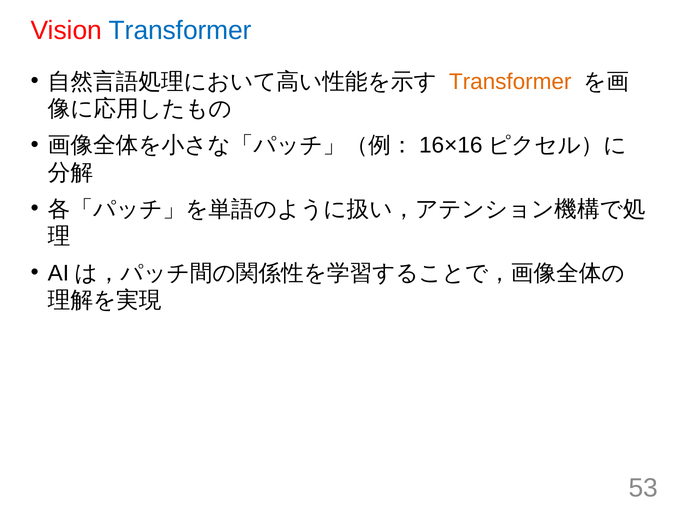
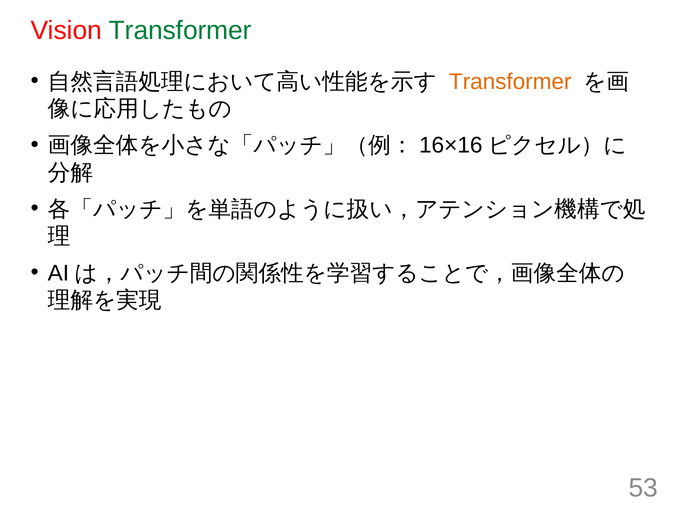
Transformer colour: blue -> green (180, 31)
